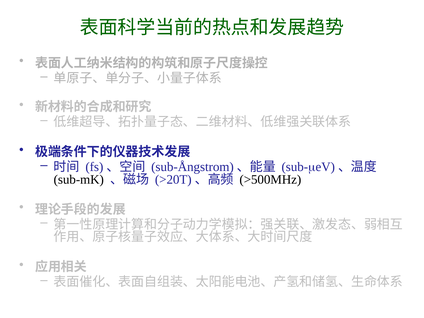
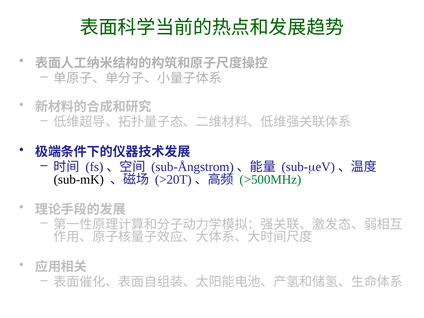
>500MHz colour: black -> green (270, 179)
